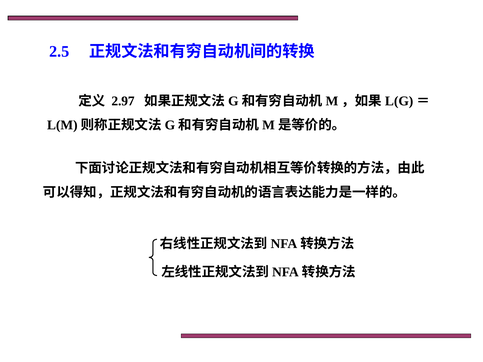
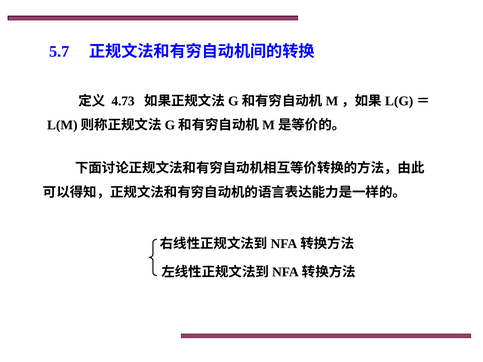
2.5: 2.5 -> 5.7 (59, 51)
2.97: 2.97 -> 4.73 (123, 101)
